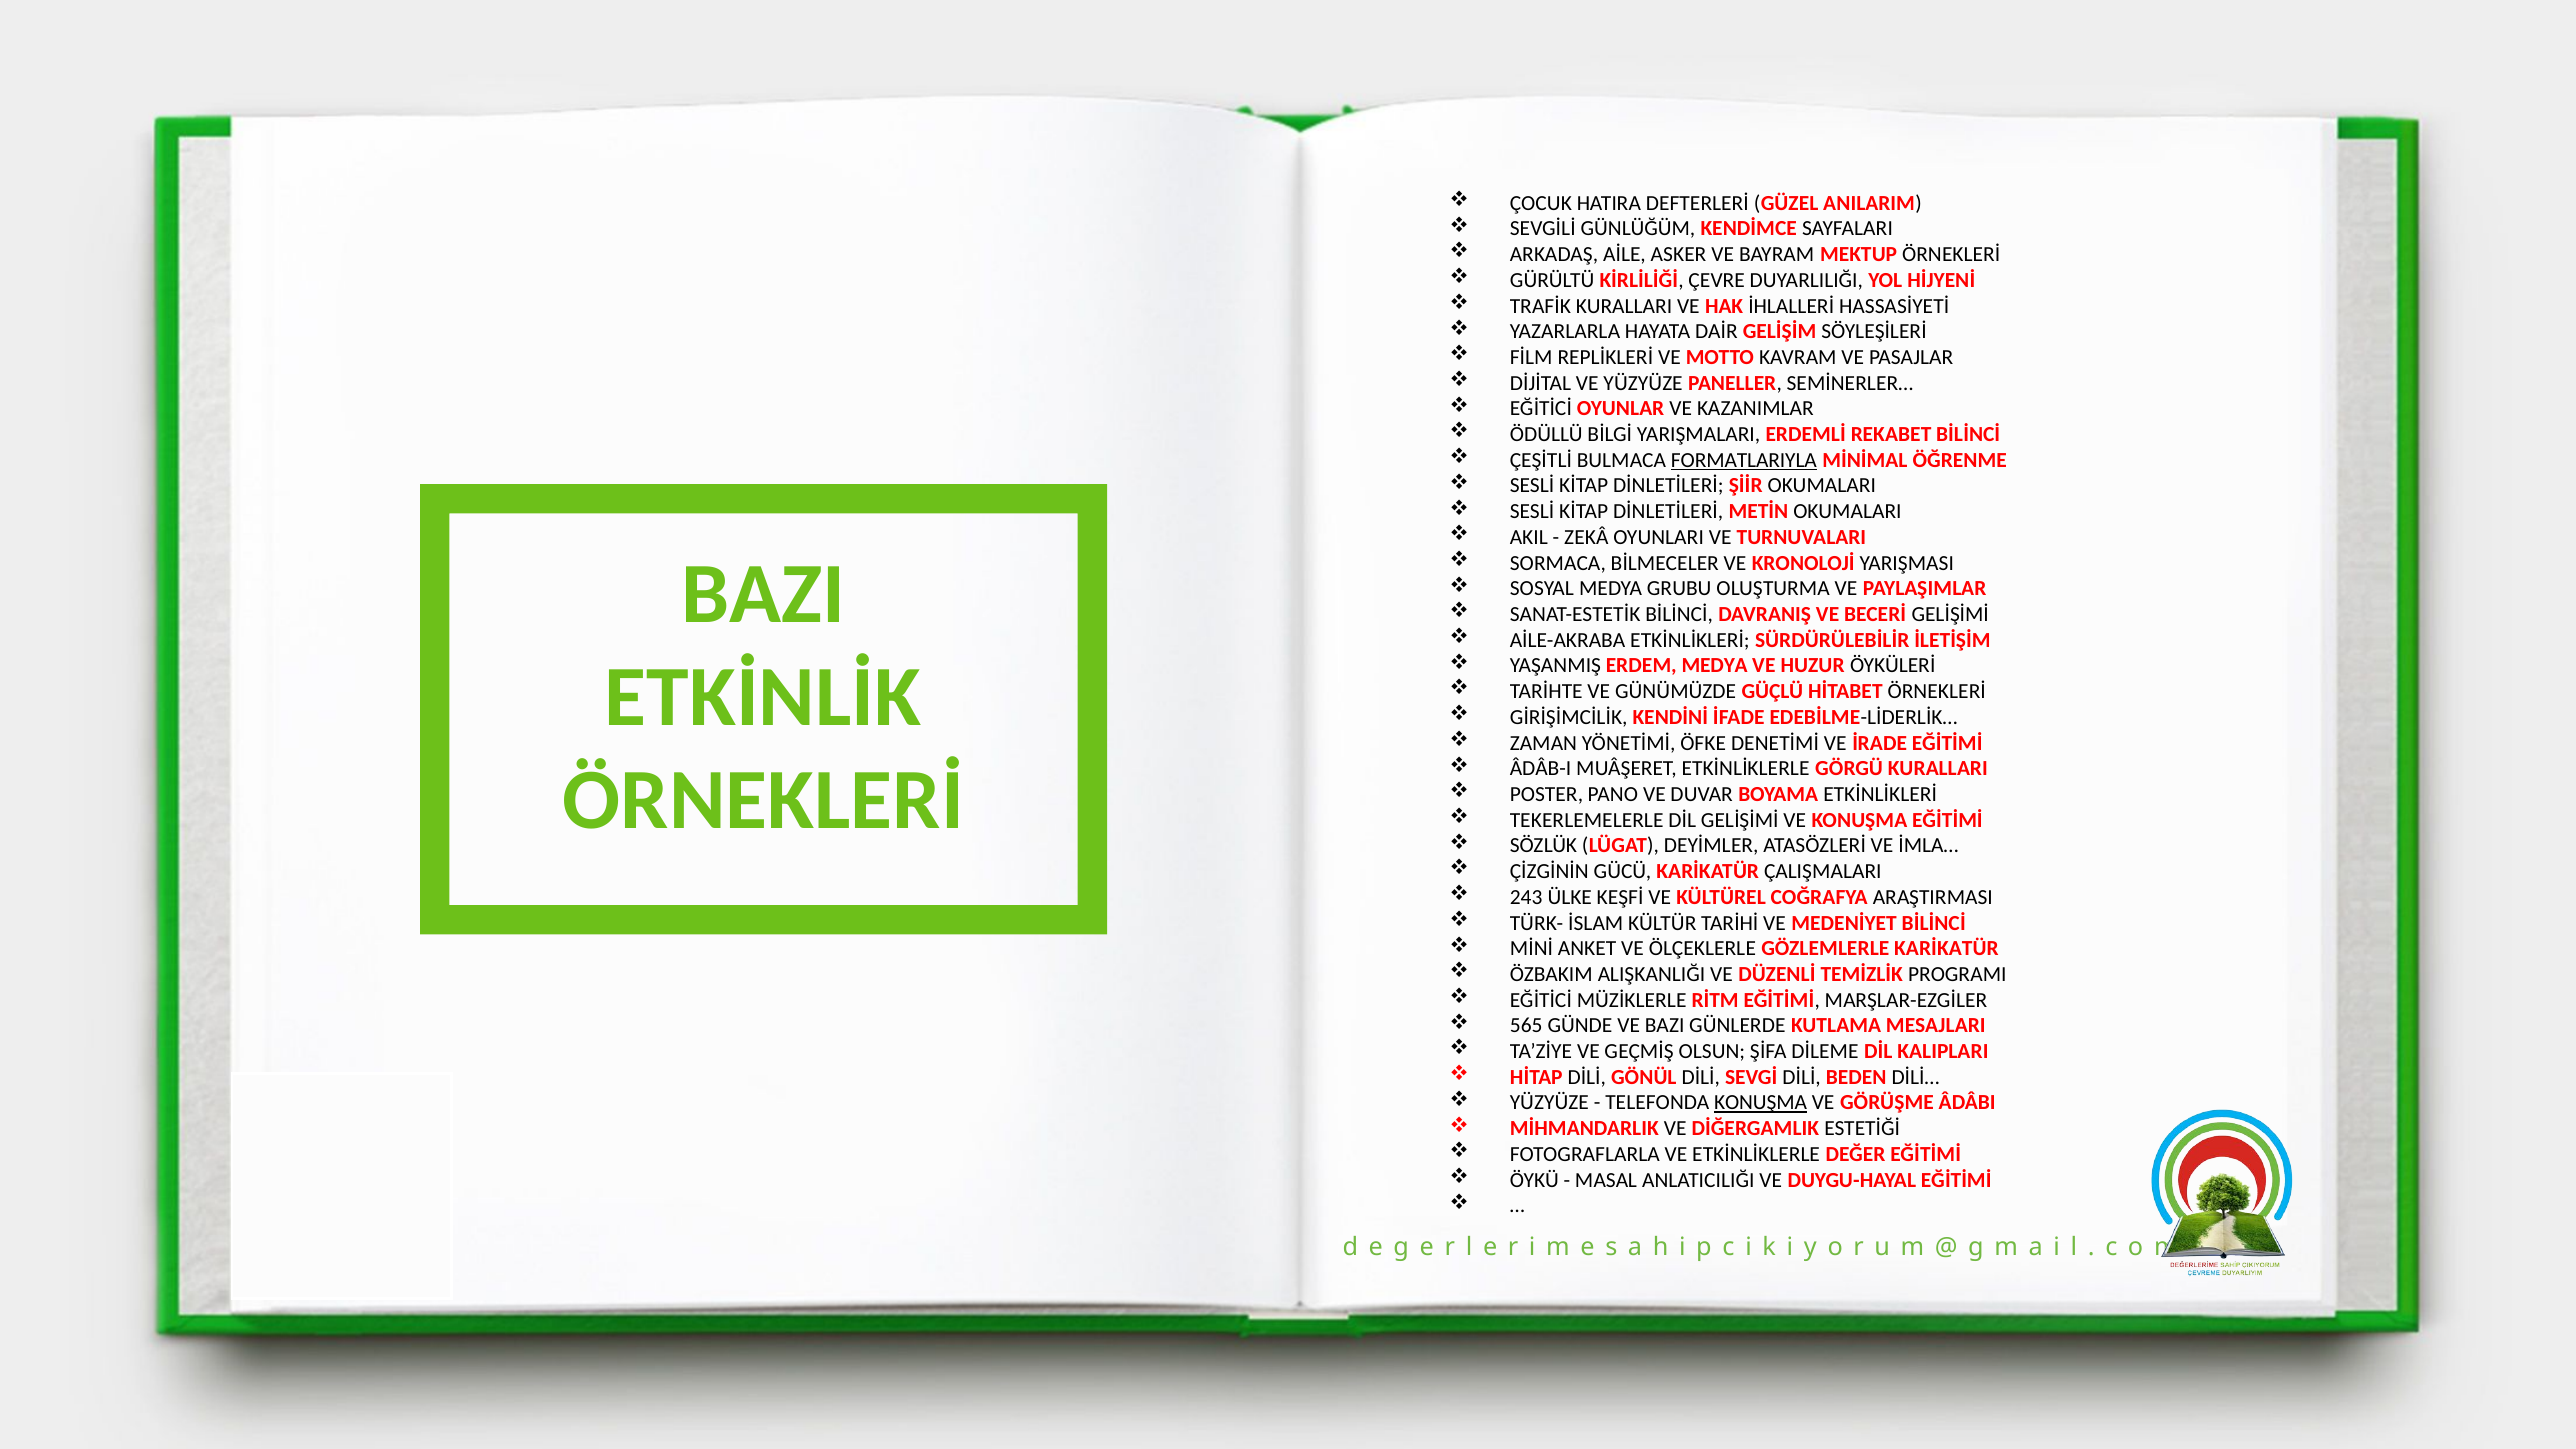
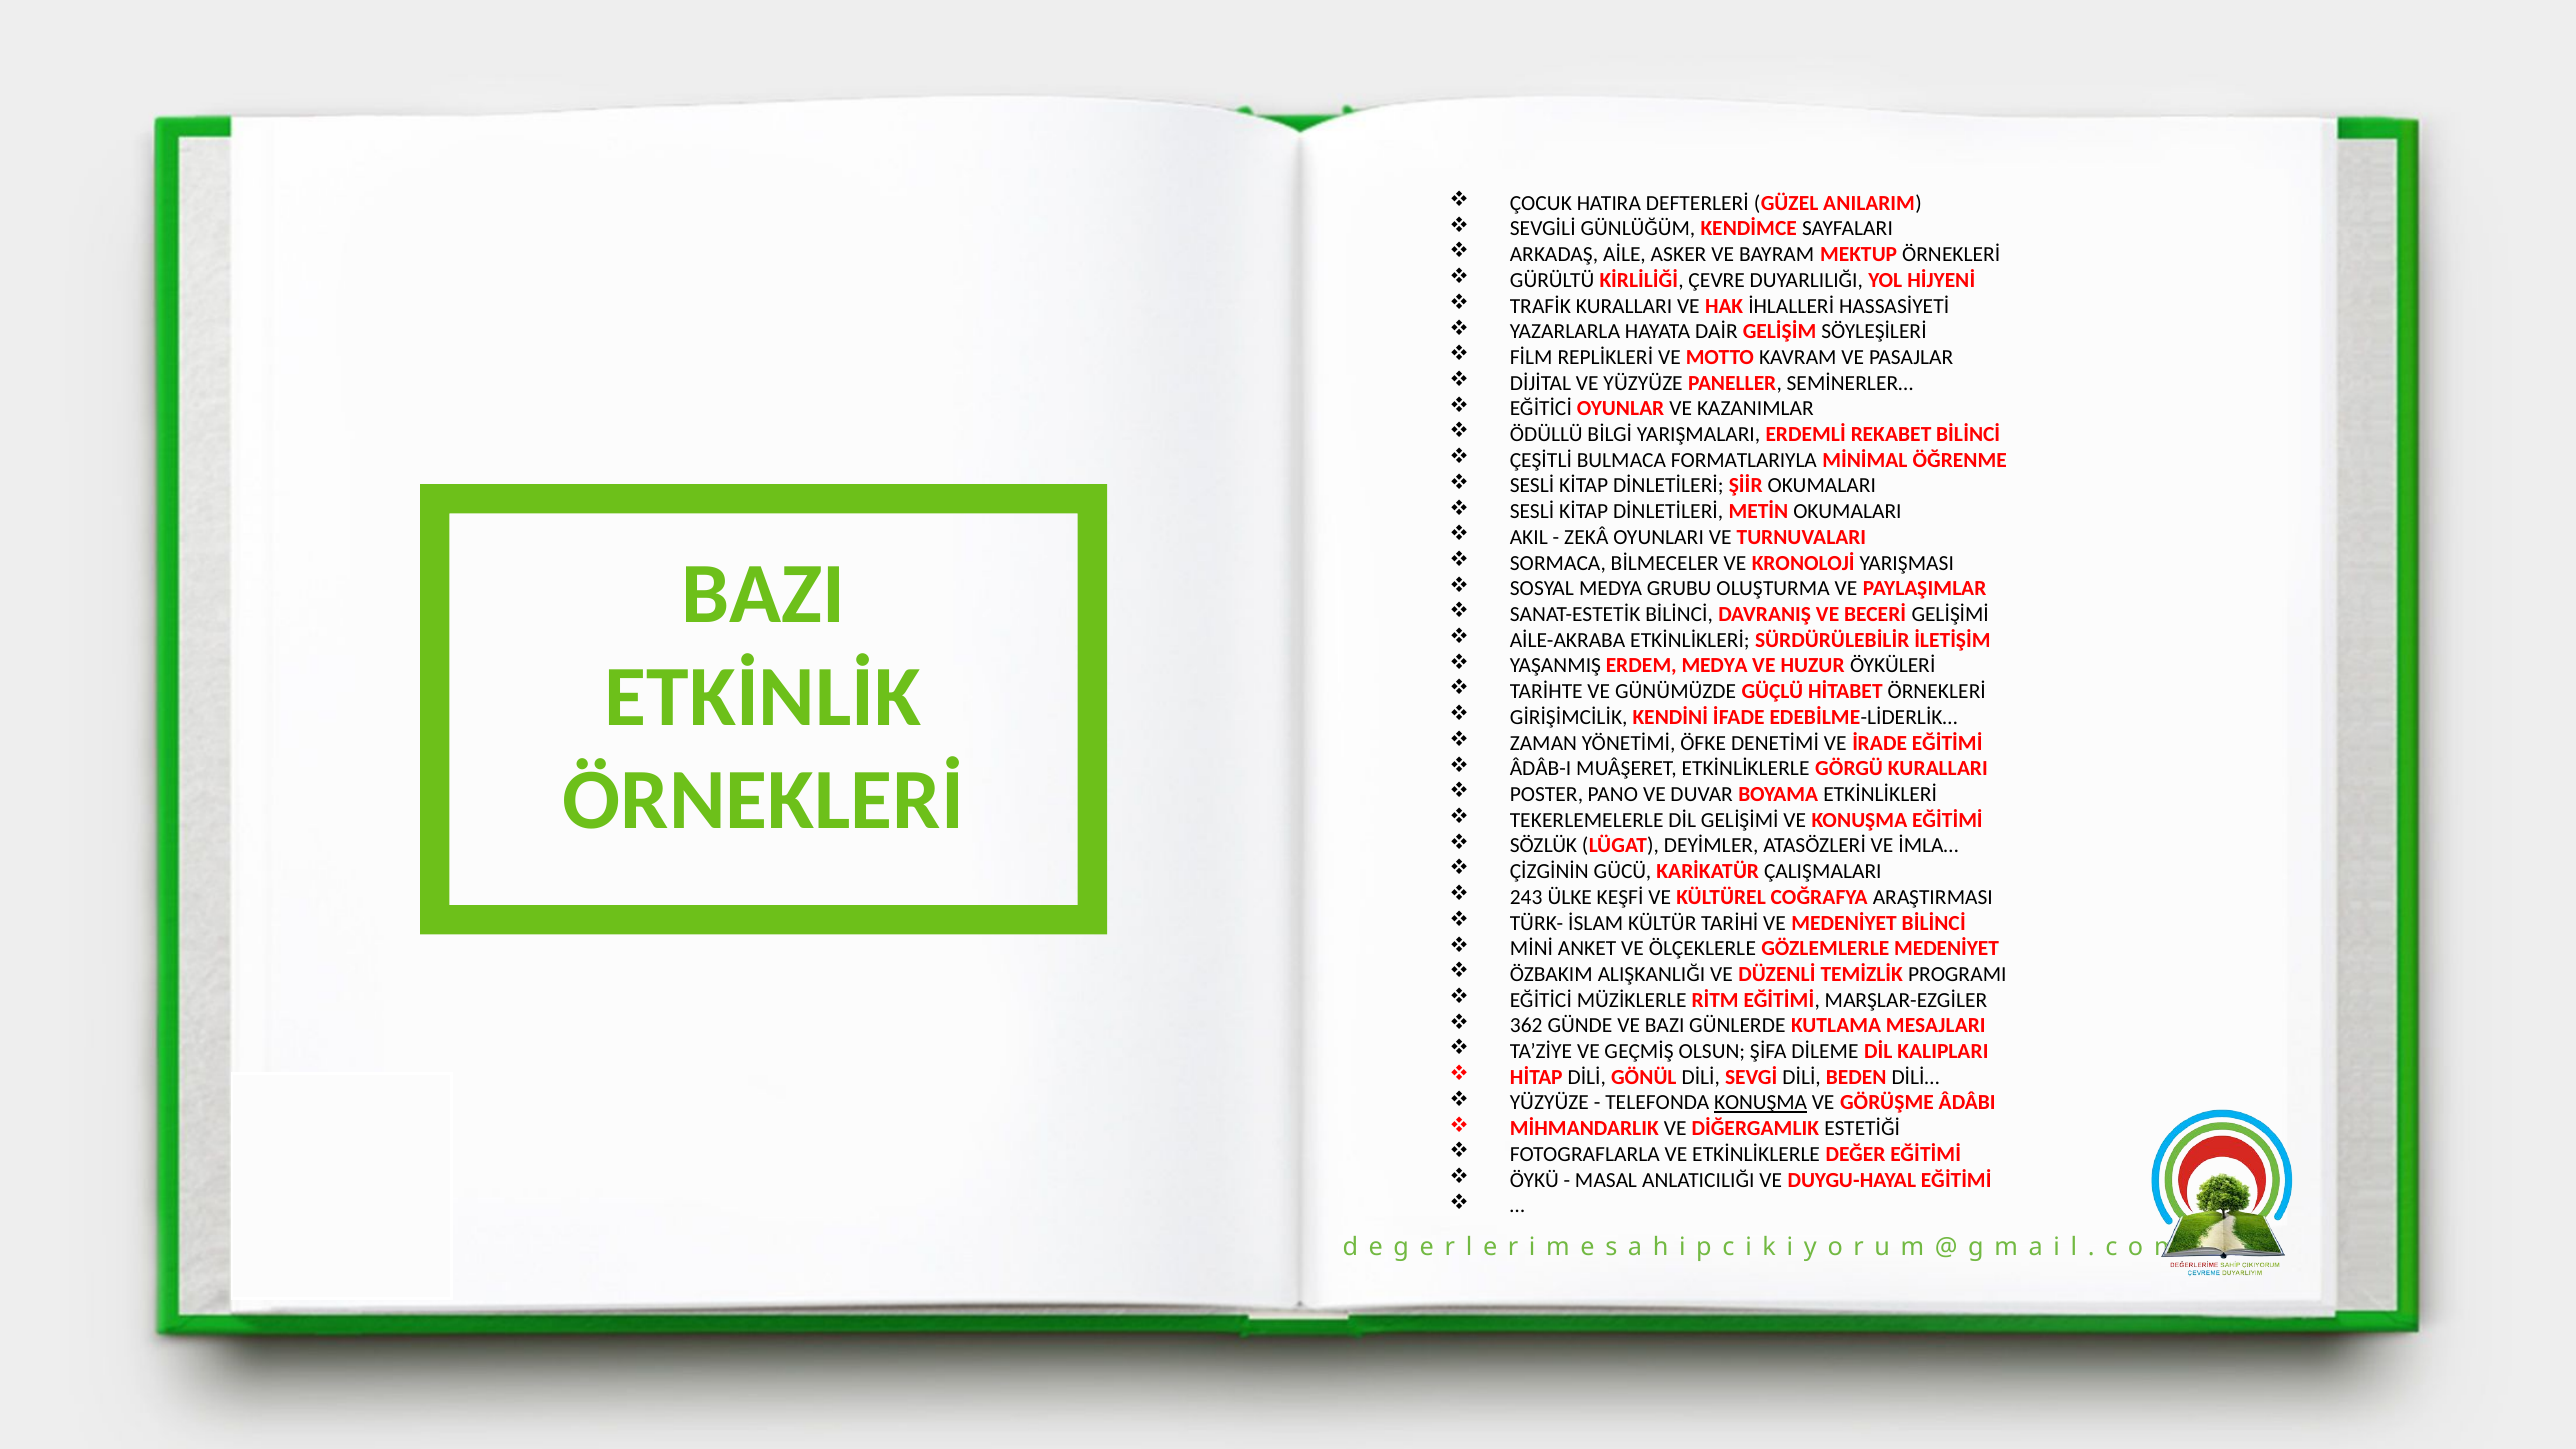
FORMATLARIYLA underline: present -> none (1744, 460)
GÖZLEMLERLE KARİKATÜR: KARİKATÜR -> MEDENİYET (1947, 949)
565: 565 -> 362 (1526, 1026)
